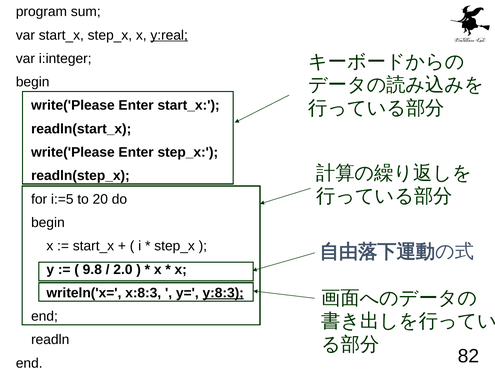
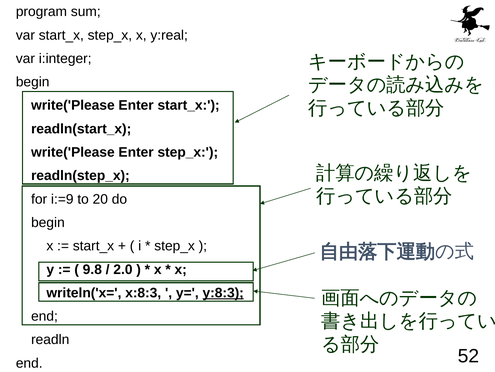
y:real underline: present -> none (169, 35)
i:=5: i:=5 -> i:=9 (62, 199)
82: 82 -> 52 (468, 355)
